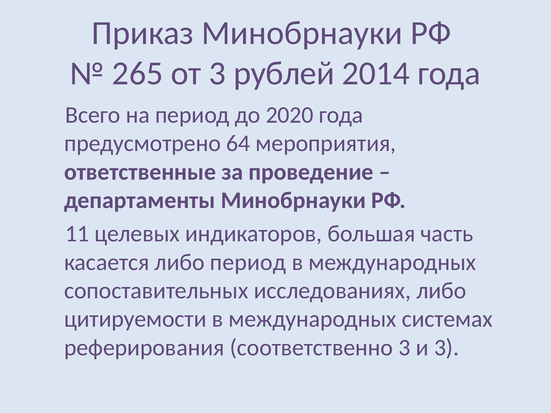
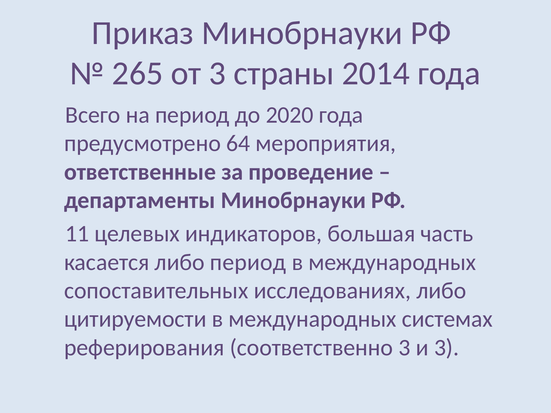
рублей: рублей -> страны (284, 74)
